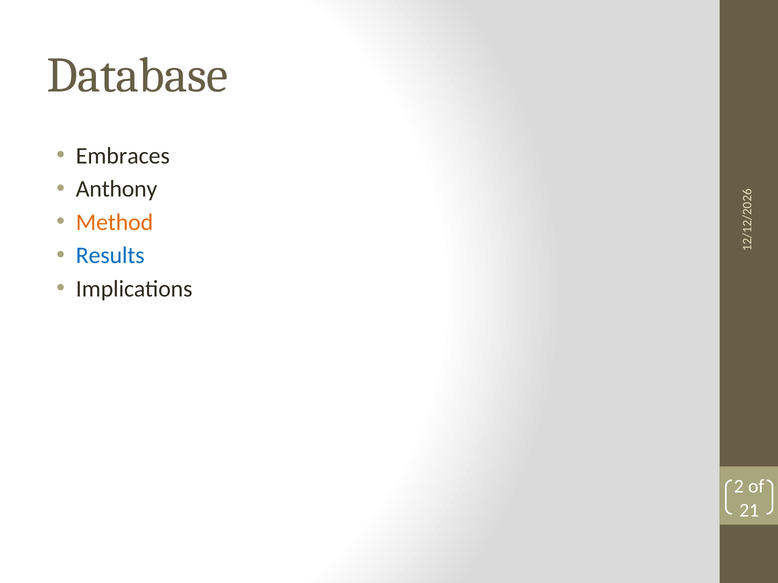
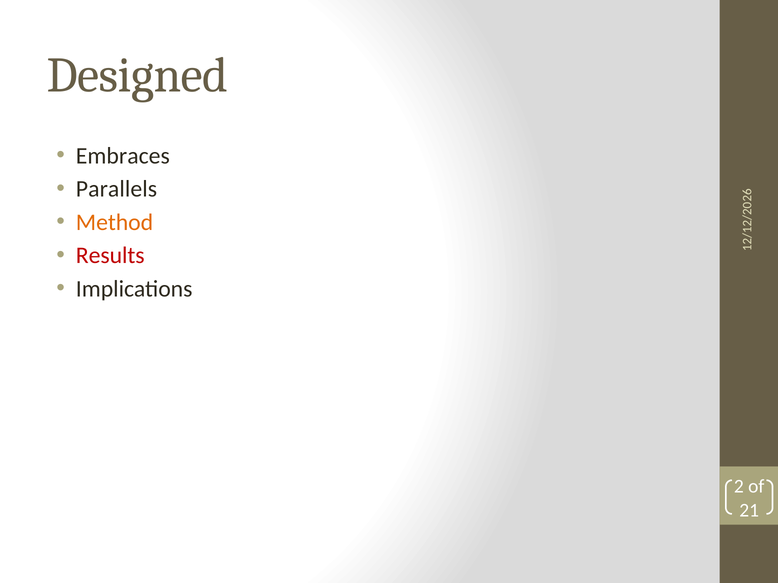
Database: Database -> Designed (137, 75)
Anthony: Anthony -> Parallels (116, 189)
Results colour: blue -> red (110, 256)
